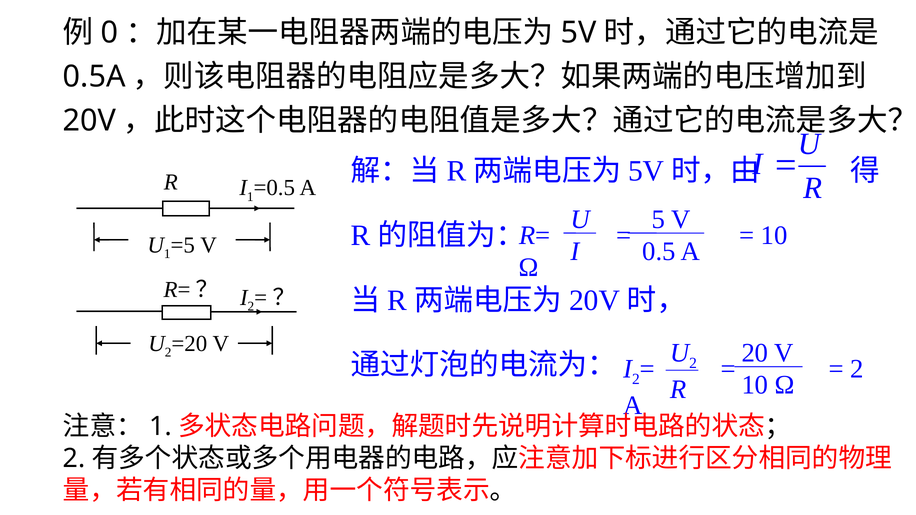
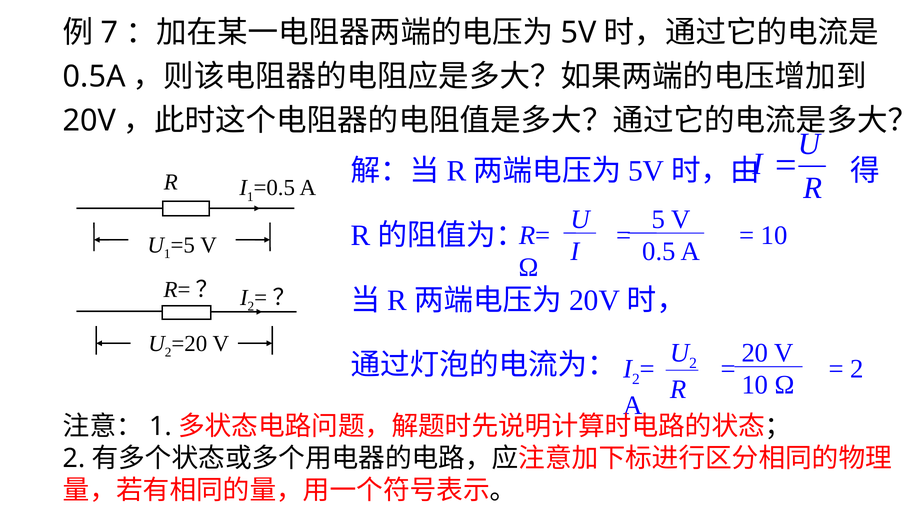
0: 0 -> 7 (110, 33)
